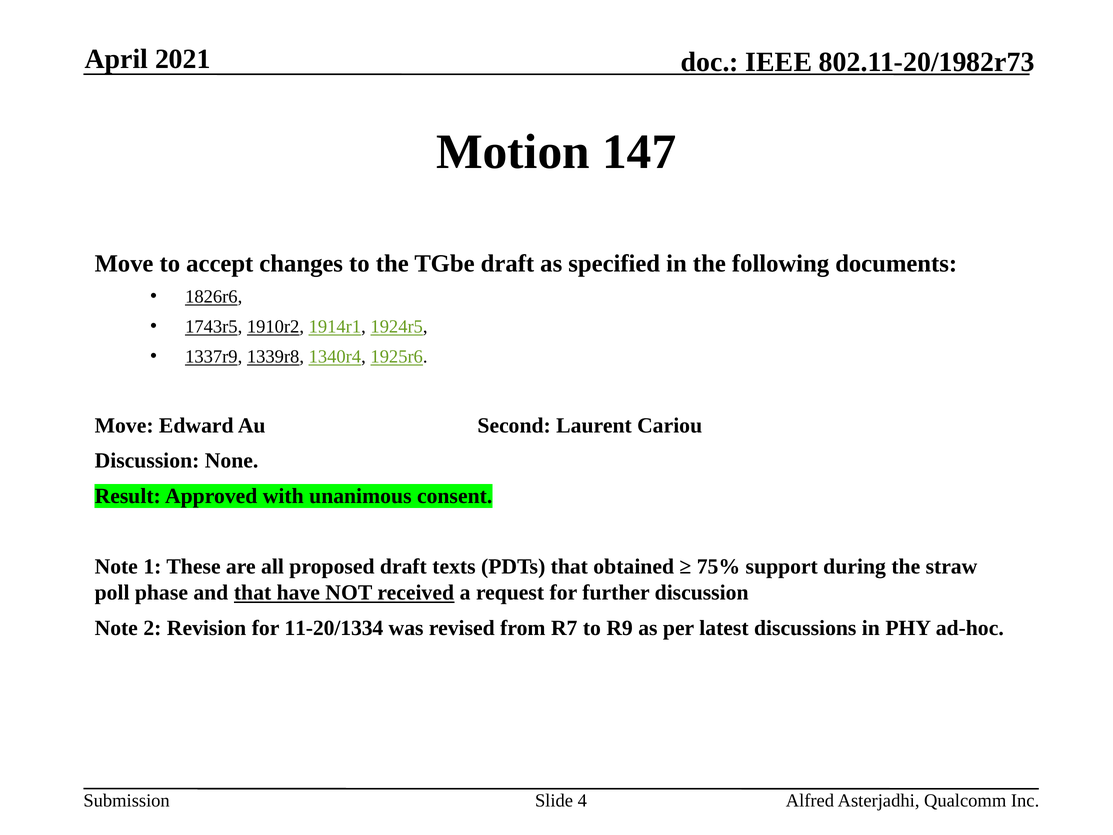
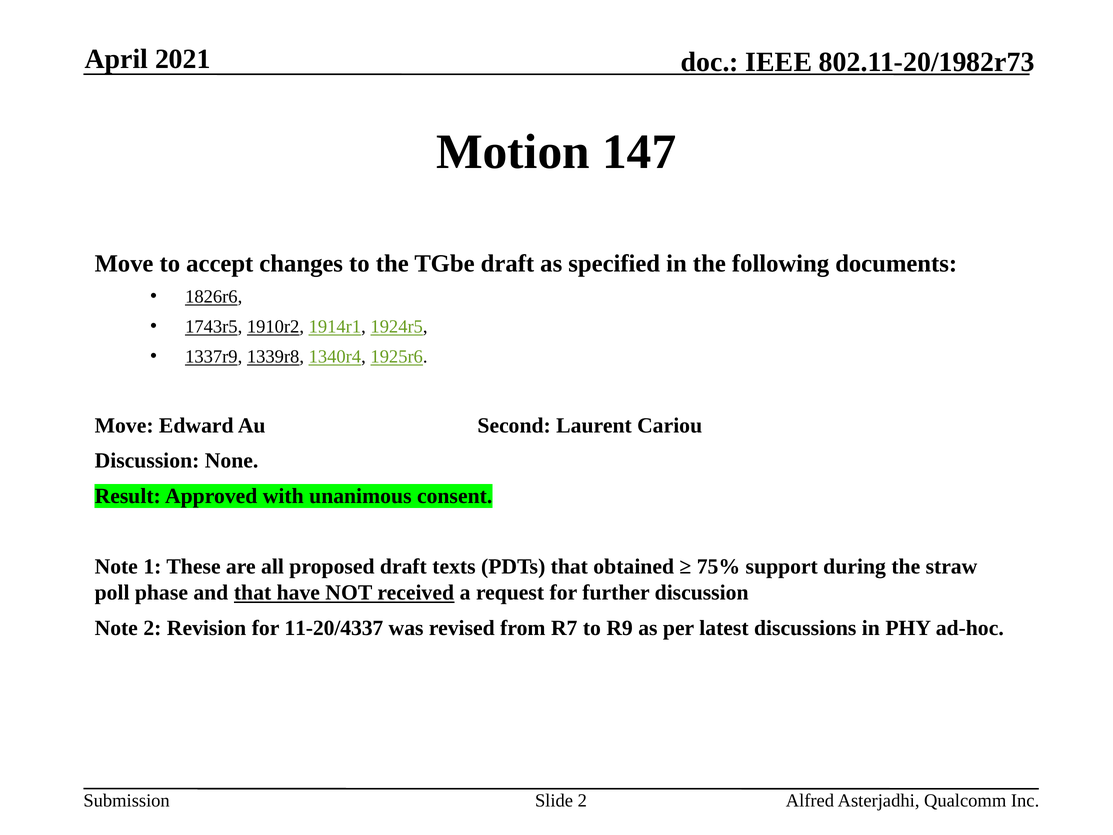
11-20/1334: 11-20/1334 -> 11-20/4337 (334, 628)
Slide 4: 4 -> 2 (582, 801)
